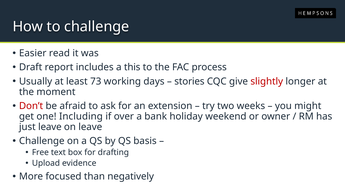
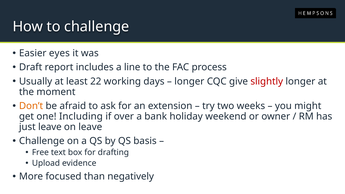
read: read -> eyes (59, 53)
this: this -> line (132, 67)
73: 73 -> 22 (96, 81)
stories: stories -> longer (189, 81)
Don’t colour: red -> orange (31, 106)
